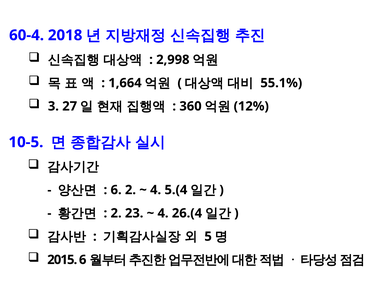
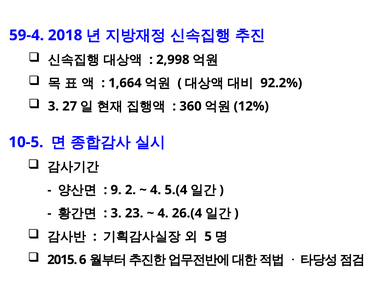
60-4: 60-4 -> 59-4 (27, 35)
55.1%: 55.1% -> 92.2% (281, 83)
6: 6 -> 9 (116, 190)
2: 2 -> 3 (116, 213)
